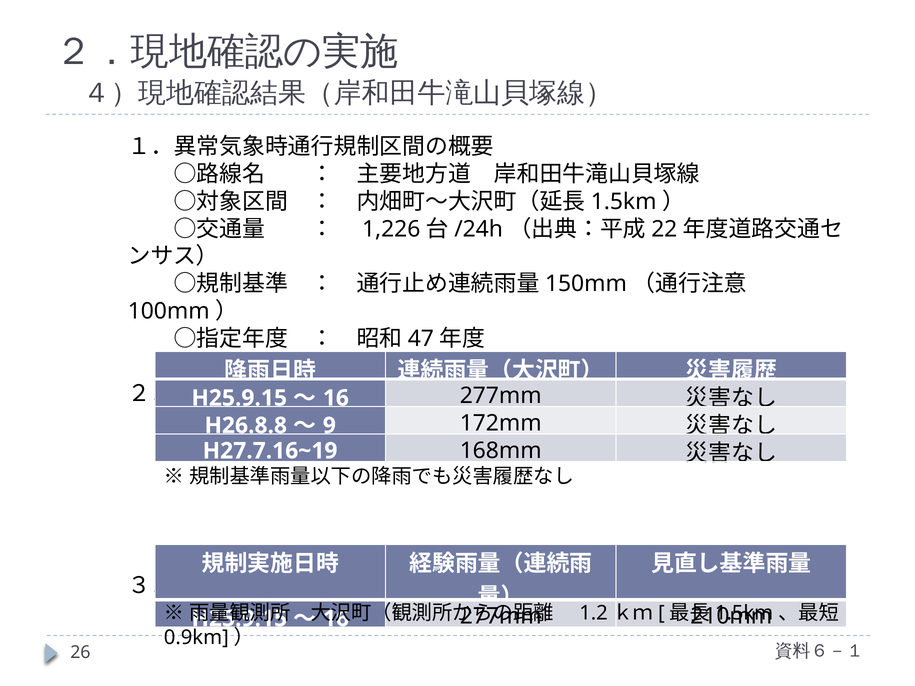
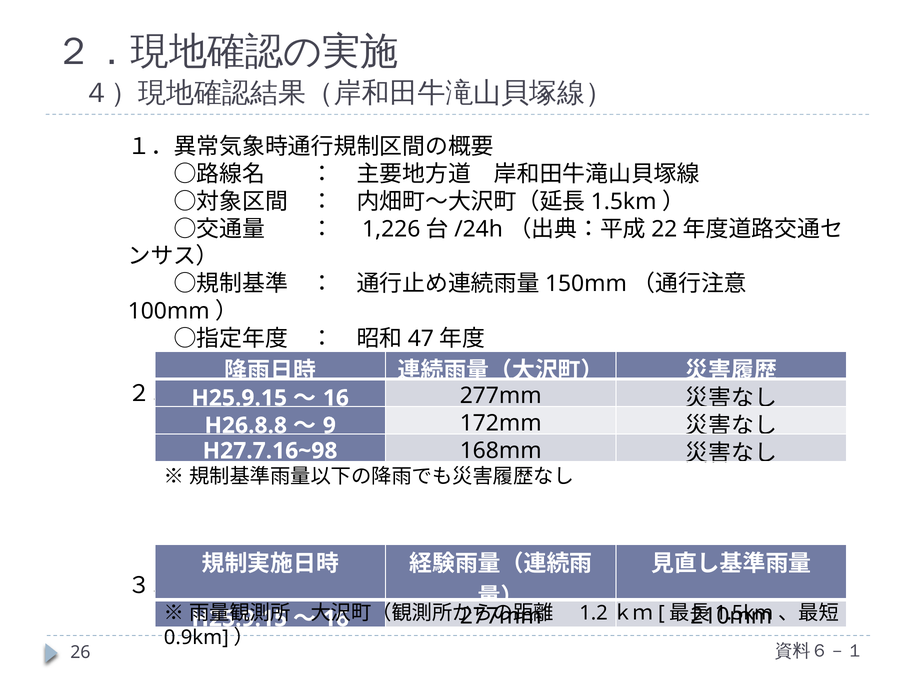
H27.7.16~19: H27.7.16~19 -> H27.7.16~98 (270, 451)
